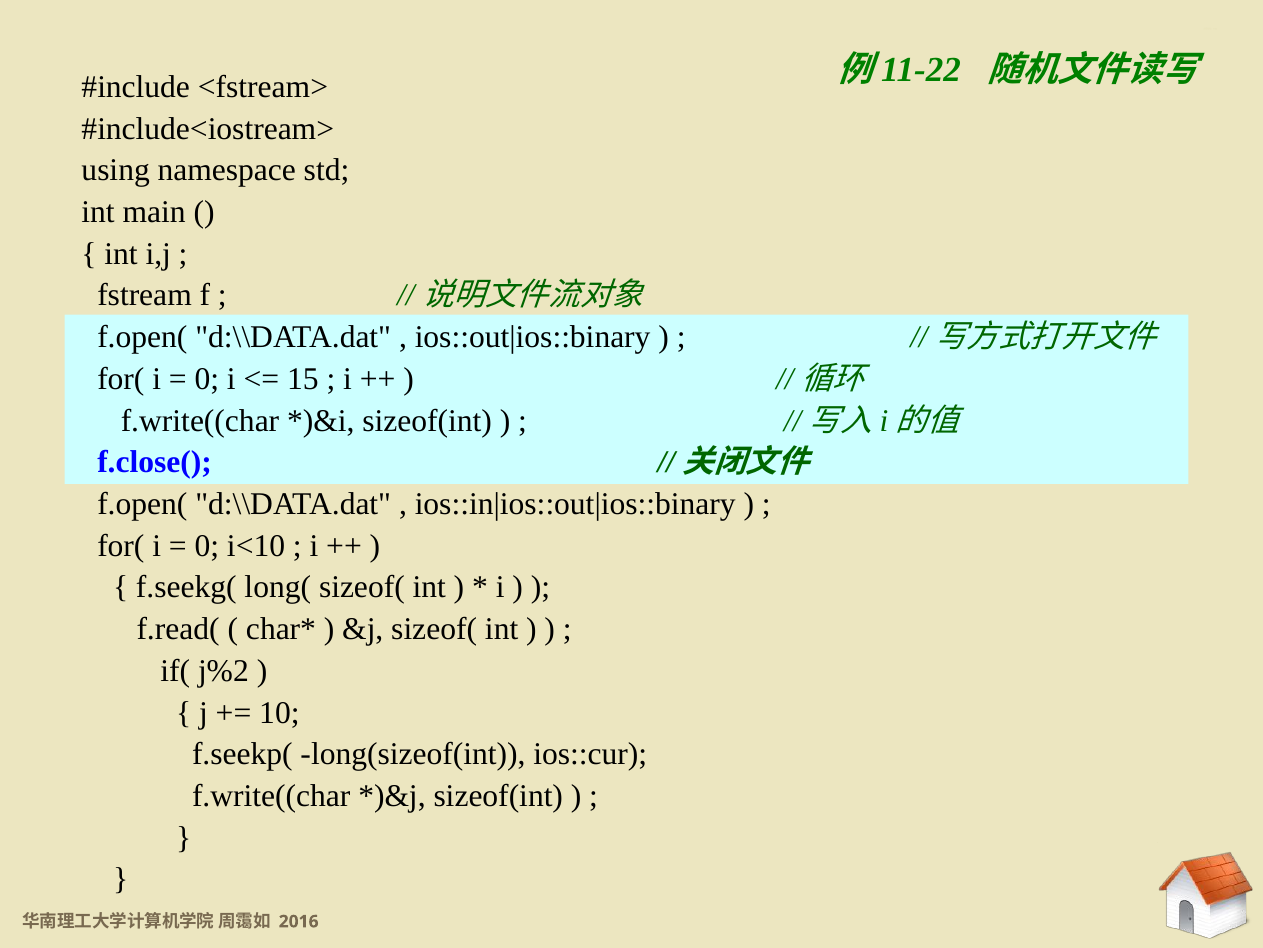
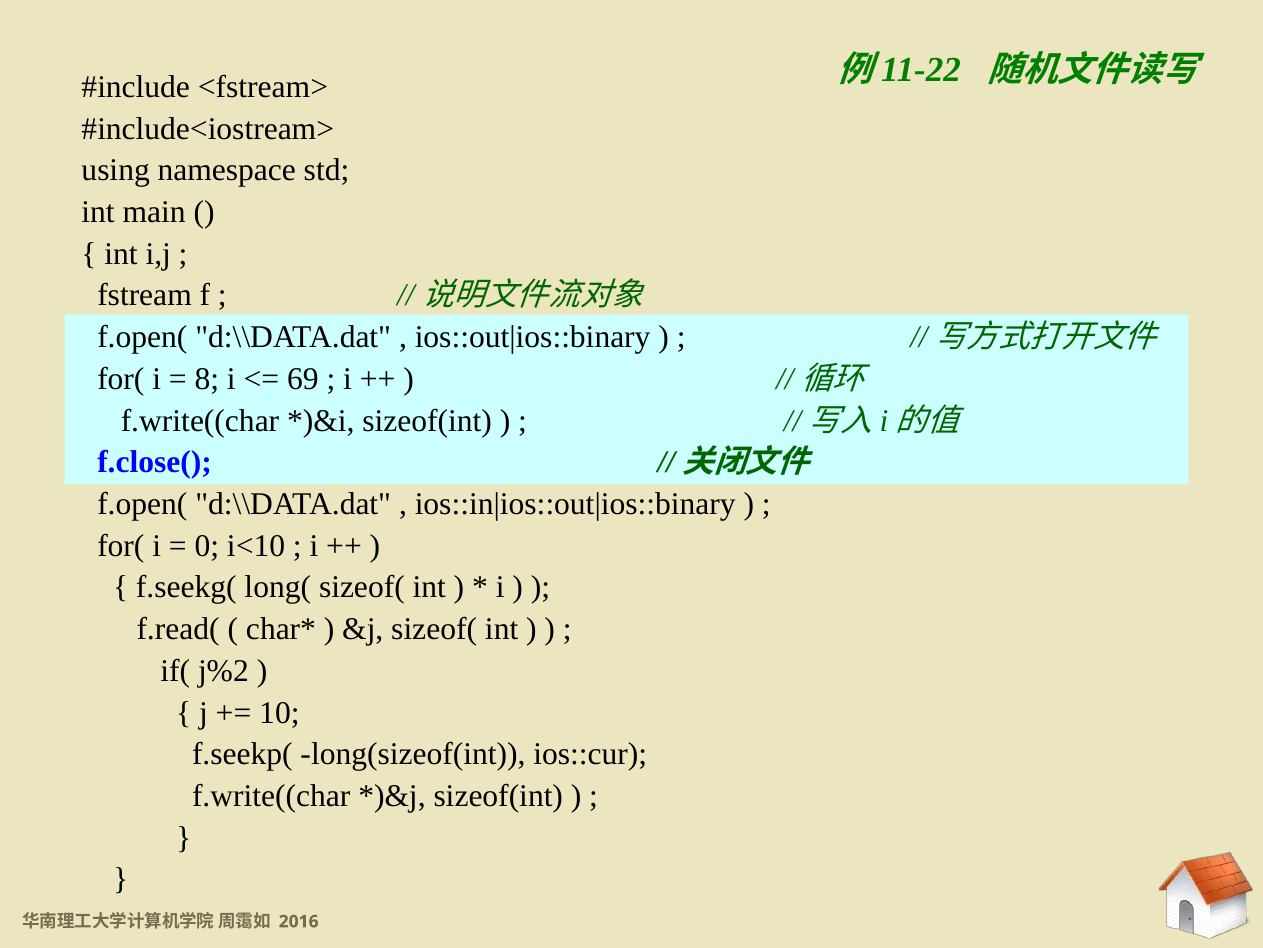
0: 0 -> 8 (207, 379)
15: 15 -> 69 (303, 379)
